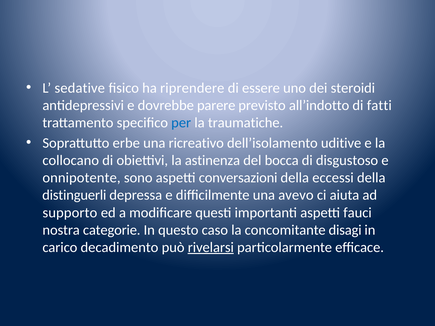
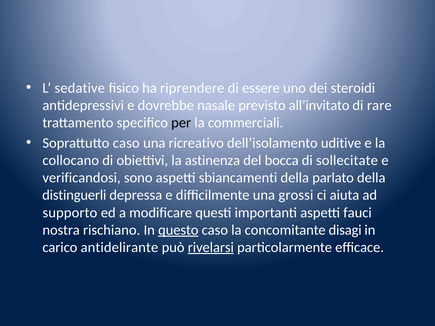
parere: parere -> nasale (216, 105)
all’indotto: all’indotto -> all’invitato (319, 105)
fatti: fatti -> rare (379, 105)
per colour: blue -> black (181, 123)
traumatiche: traumatiche -> commerciali (246, 123)
Soprattutto erbe: erbe -> caso (126, 143)
disgustoso: disgustoso -> sollecitate (347, 161)
onnipotente: onnipotente -> verificandosi (82, 178)
conversazioni: conversazioni -> sbiancamenti (238, 178)
eccessi: eccessi -> parlato (333, 178)
avevo: avevo -> grossi (296, 195)
categorie: categorie -> rischiano (112, 230)
questo underline: none -> present (178, 230)
decadimento: decadimento -> antidelirante (119, 248)
